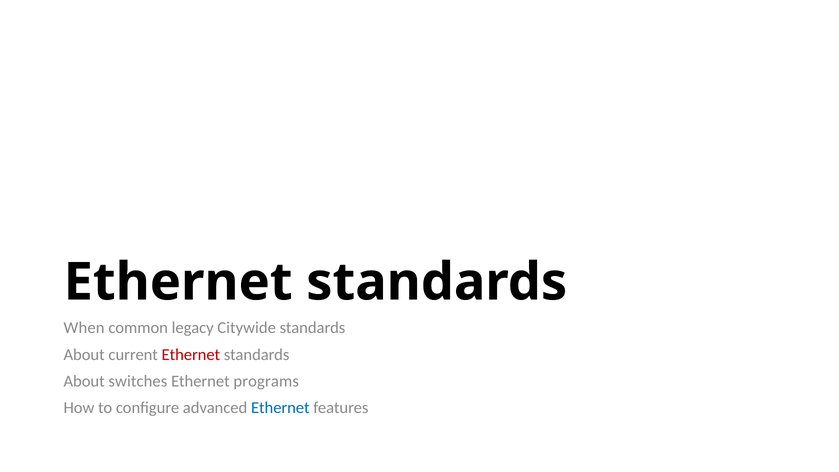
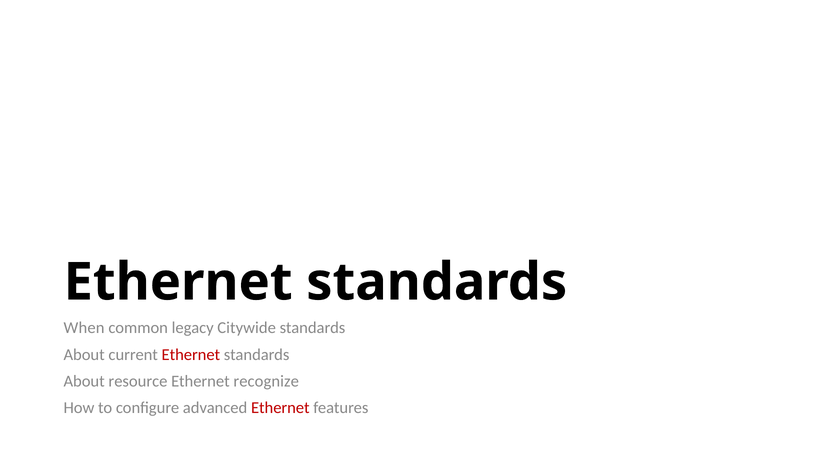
switches: switches -> resource (138, 381)
programs: programs -> recognize (266, 381)
Ethernet colour: blue -> red (280, 408)
